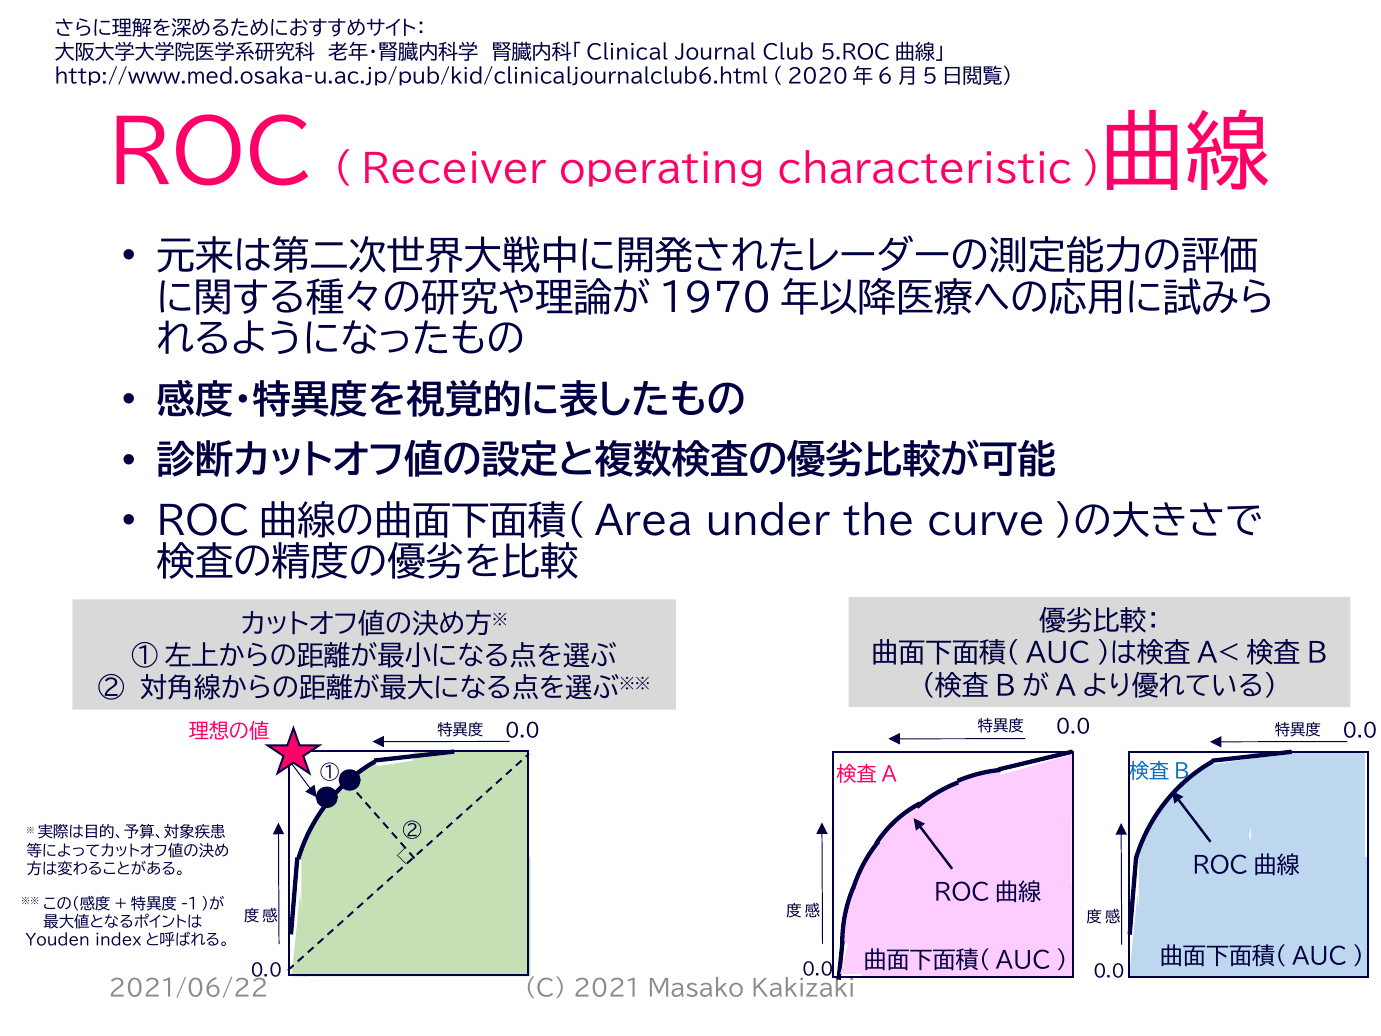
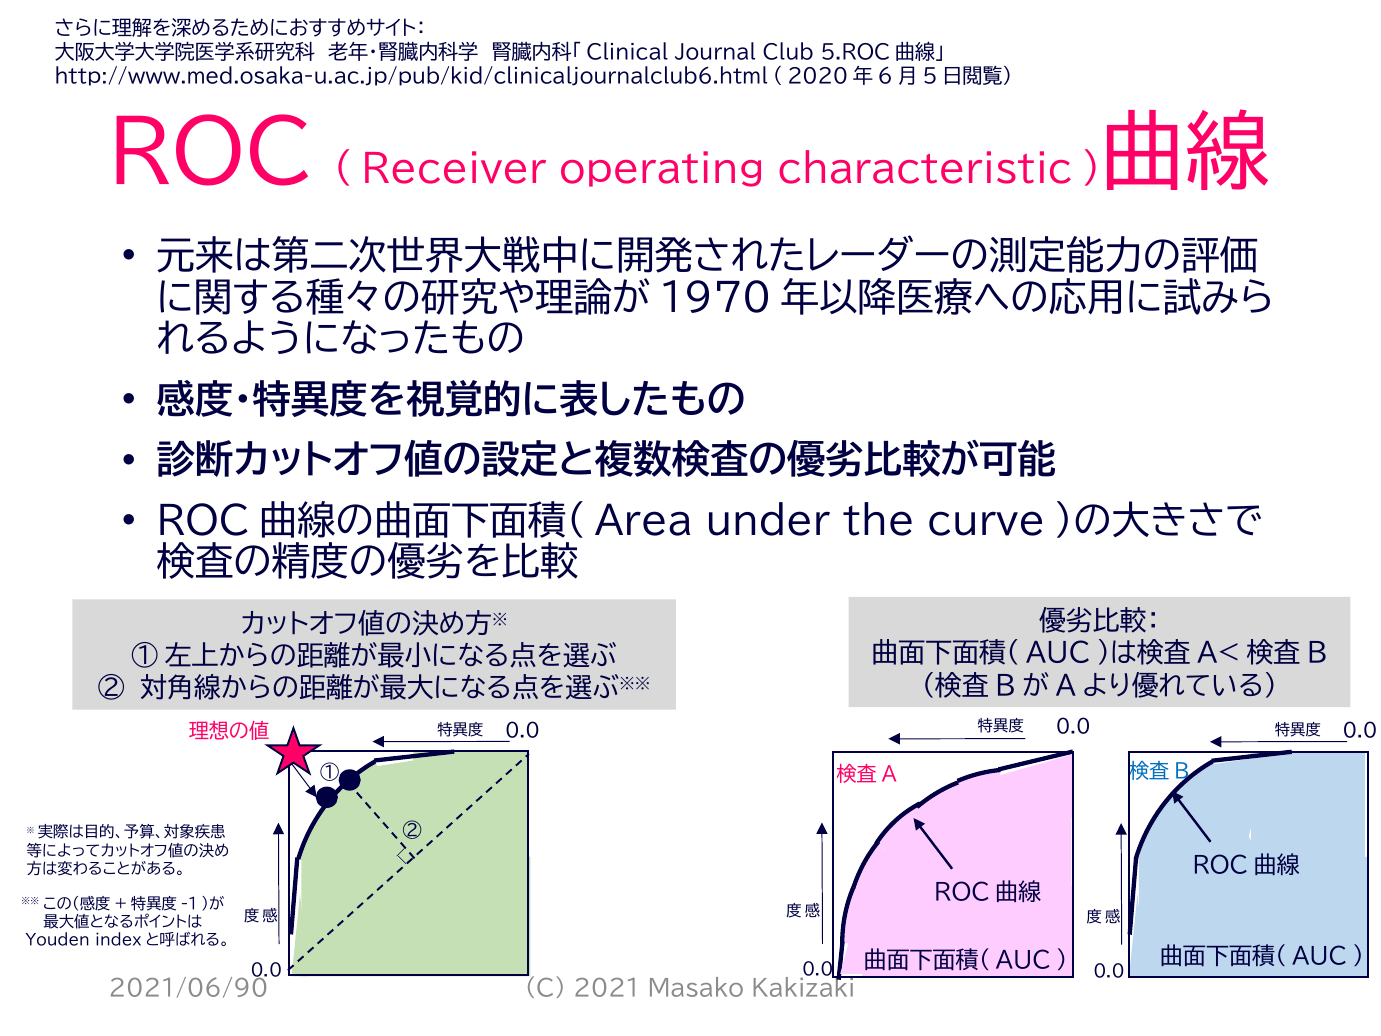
2021/06/22: 2021/06/22 -> 2021/06/90 (188, 989)
